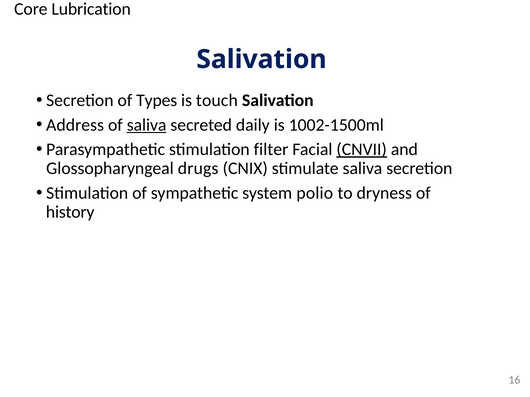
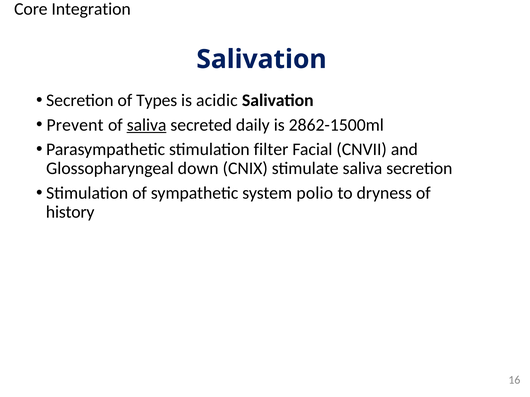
Lubrication: Lubrication -> Integration (91, 9)
touch: touch -> acidic (217, 100)
Address: Address -> Prevent (75, 125)
1002-1500ml: 1002-1500ml -> 2862-1500ml (336, 125)
CNVII underline: present -> none (362, 150)
drugs: drugs -> down (198, 169)
